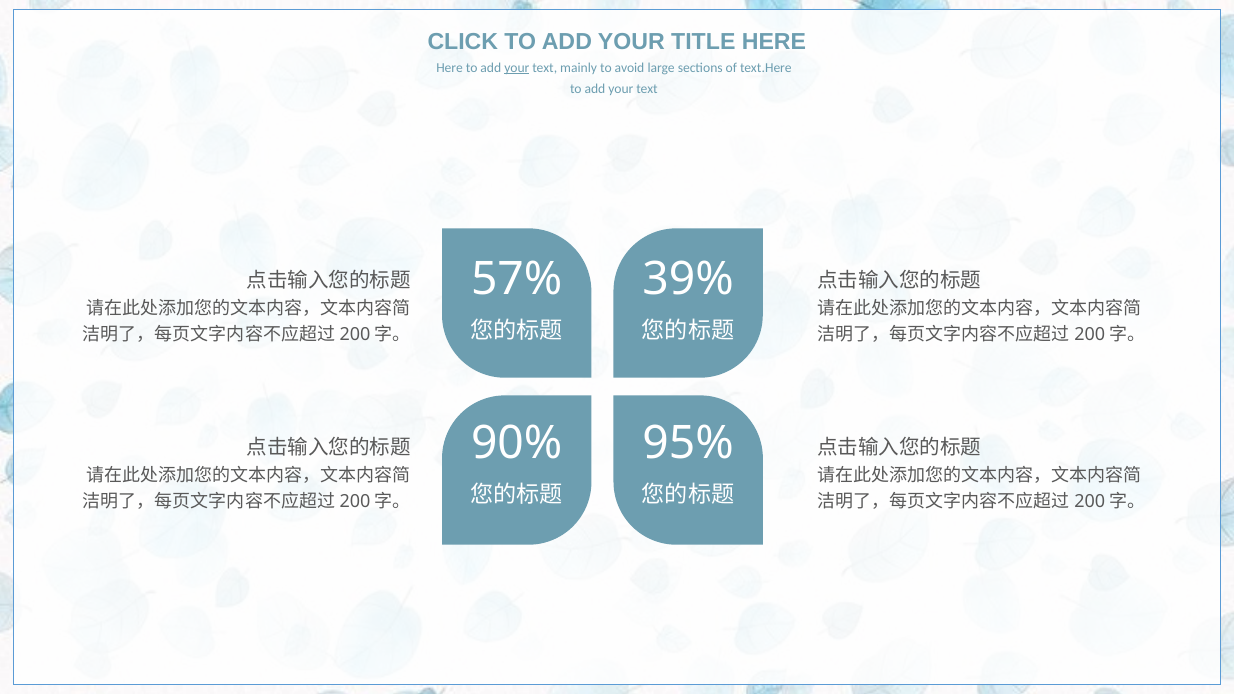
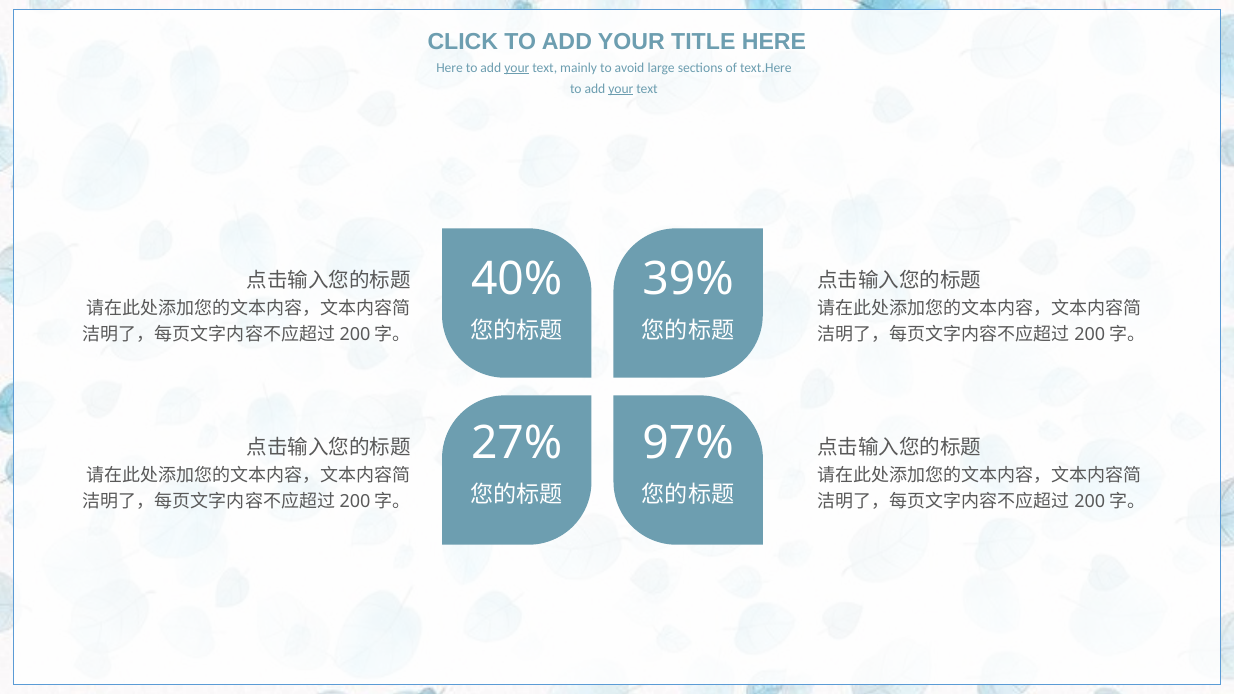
your underline: none -> present (621, 89)
57%: 57% -> 40% (517, 279)
90%: 90% -> 27% (517, 443)
95%: 95% -> 97% (688, 443)
